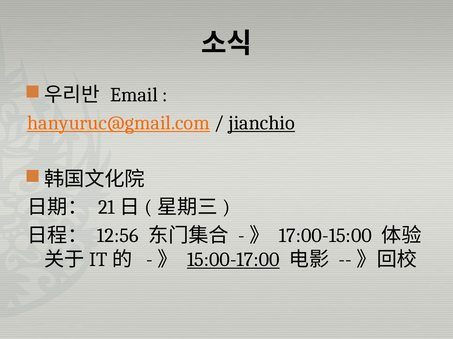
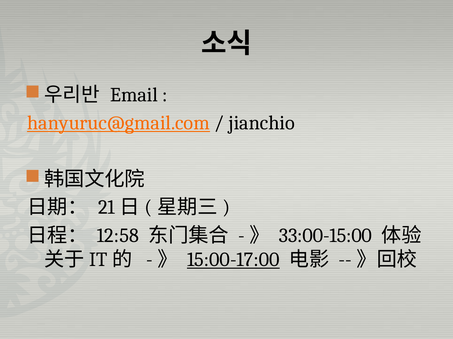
jianchio underline: present -> none (262, 123)
12:56: 12:56 -> 12:58 (118, 236)
17:00-15:00: 17:00-15:00 -> 33:00-15:00 (326, 236)
